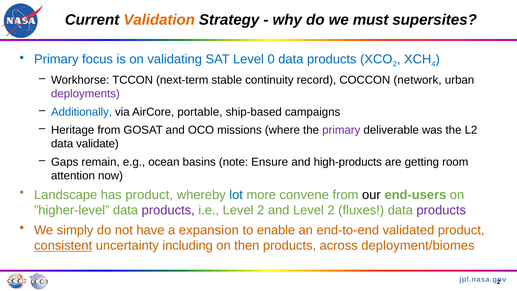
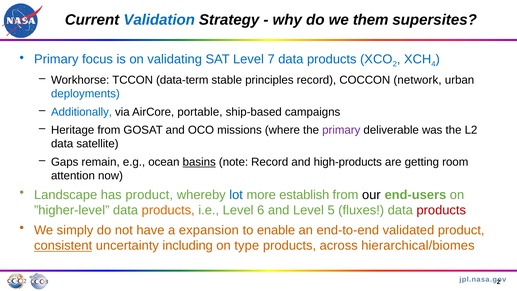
Validation colour: orange -> blue (159, 20)
must: must -> them (371, 20)
0: 0 -> 7 (271, 59)
next-term: next-term -> data-term (182, 80)
continuity: continuity -> principles (269, 80)
deployments colour: purple -> blue (85, 94)
validate: validate -> satellite (97, 144)
basins underline: none -> present (199, 162)
note Ensure: Ensure -> Record (270, 162)
convene: convene -> establish (304, 195)
products colour: purple -> orange (168, 210)
i.e Level 2: 2 -> 6 (261, 210)
and Level 2: 2 -> 5 (331, 210)
products colour: purple -> red (441, 210)
then: then -> type (247, 246)
deployment/biomes: deployment/biomes -> hierarchical/biomes (418, 246)
